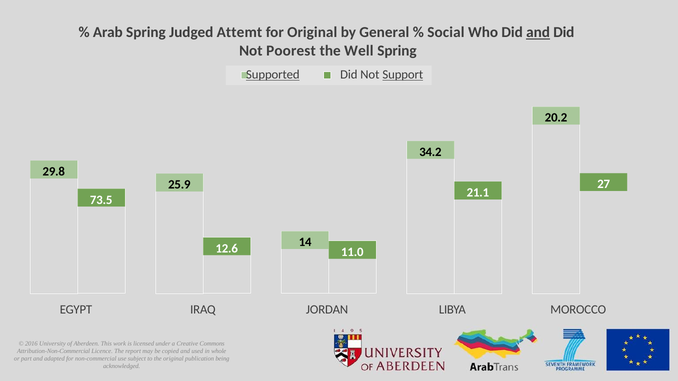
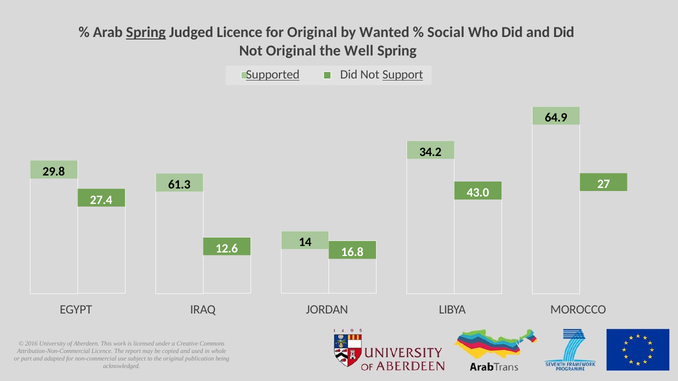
Spring underline: none -> present (146, 32)
Judged Attemt: Attemt -> Licence (240, 32)
General: General -> Wanted (384, 32)
and underline: present -> none (538, 32)
Not Poorest: Poorest -> Original (291, 51)
20.2: 20.2 -> 64.9 (556, 118)
25.9: 25.9 -> 61.3 (179, 185)
21.1: 21.1 -> 43.0 (478, 193)
73.5: 73.5 -> 27.4 (101, 200)
11.0: 11.0 -> 16.8 (352, 252)
